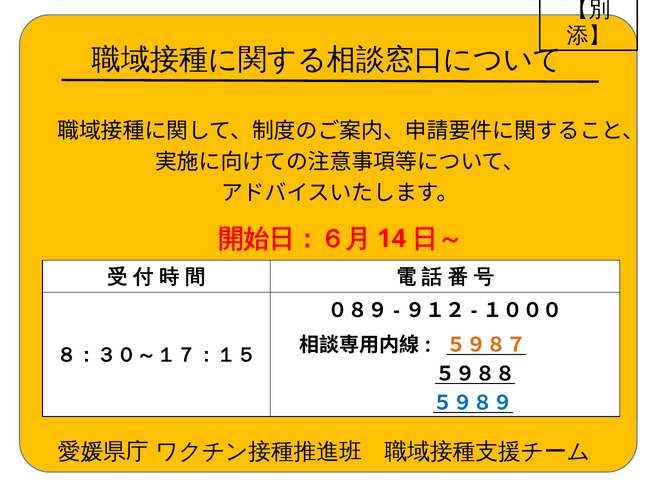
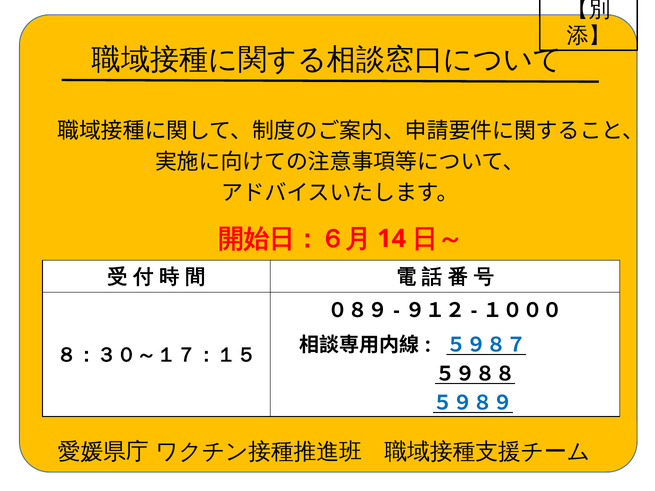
５９８７ colour: orange -> blue (486, 345)
